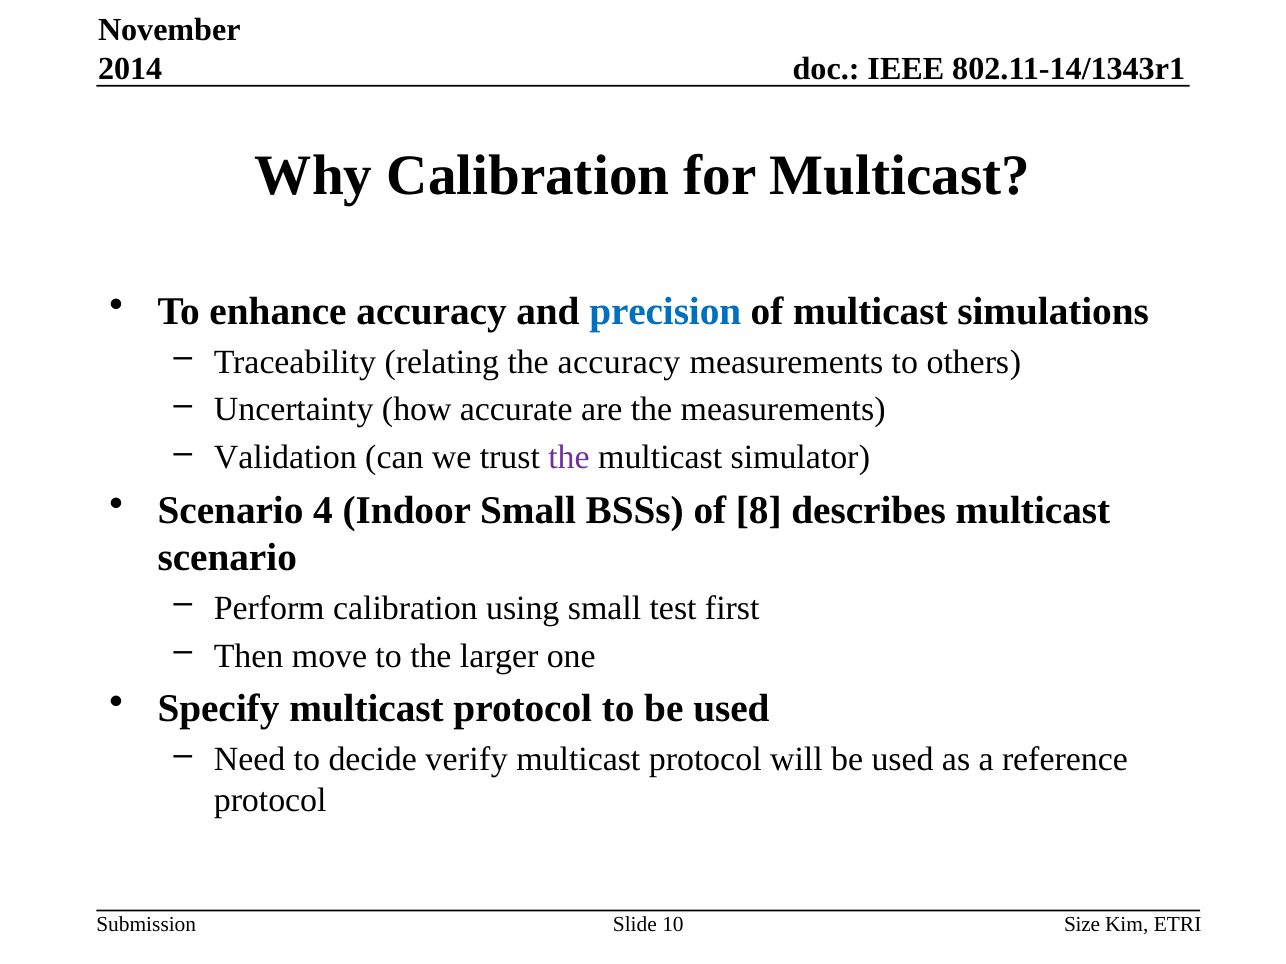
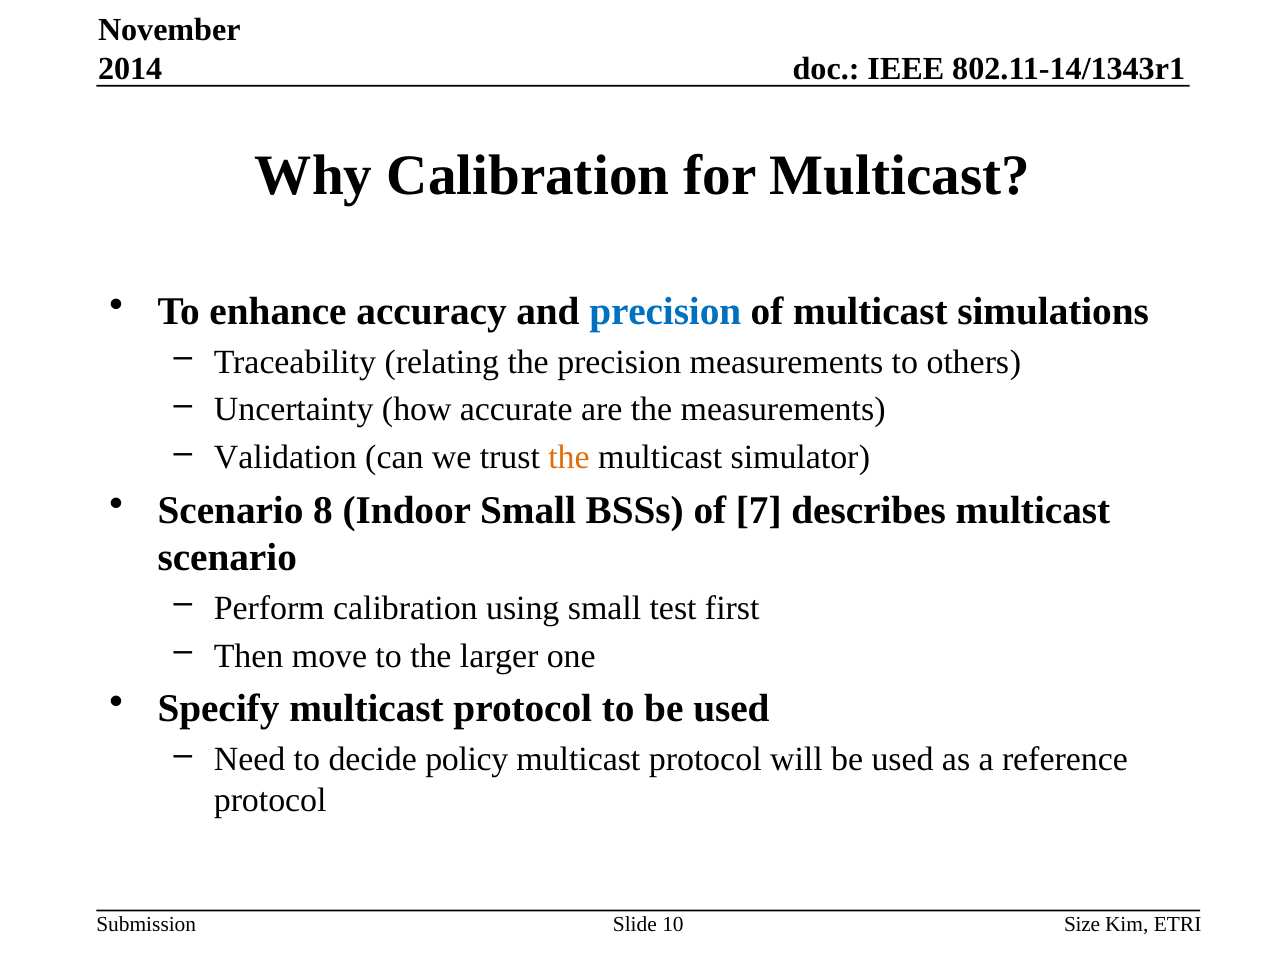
the accuracy: accuracy -> precision (619, 362)
the colour: purple -> orange (569, 458)
4: 4 -> 8 (323, 511)
8: 8 -> 7 (759, 511)
verify: verify -> policy (467, 760)
